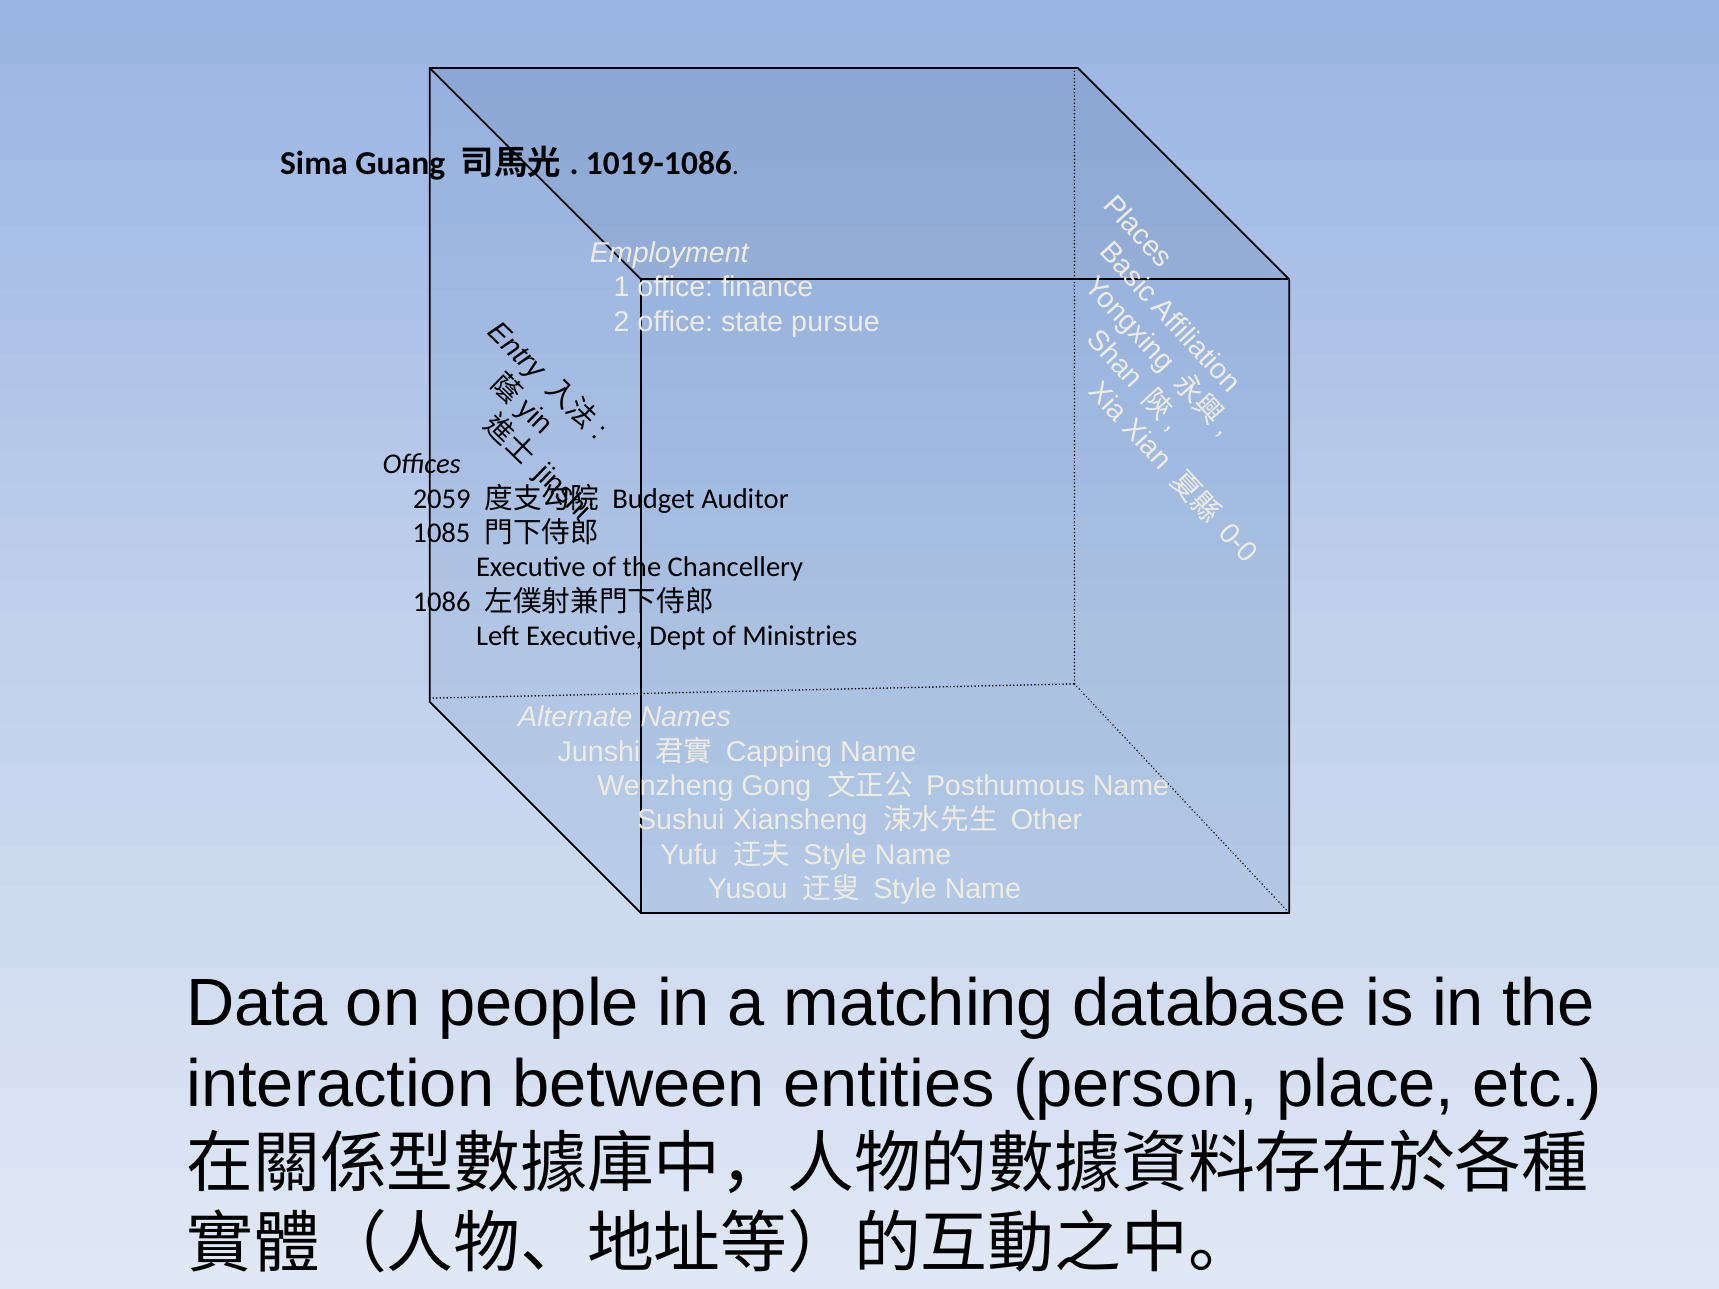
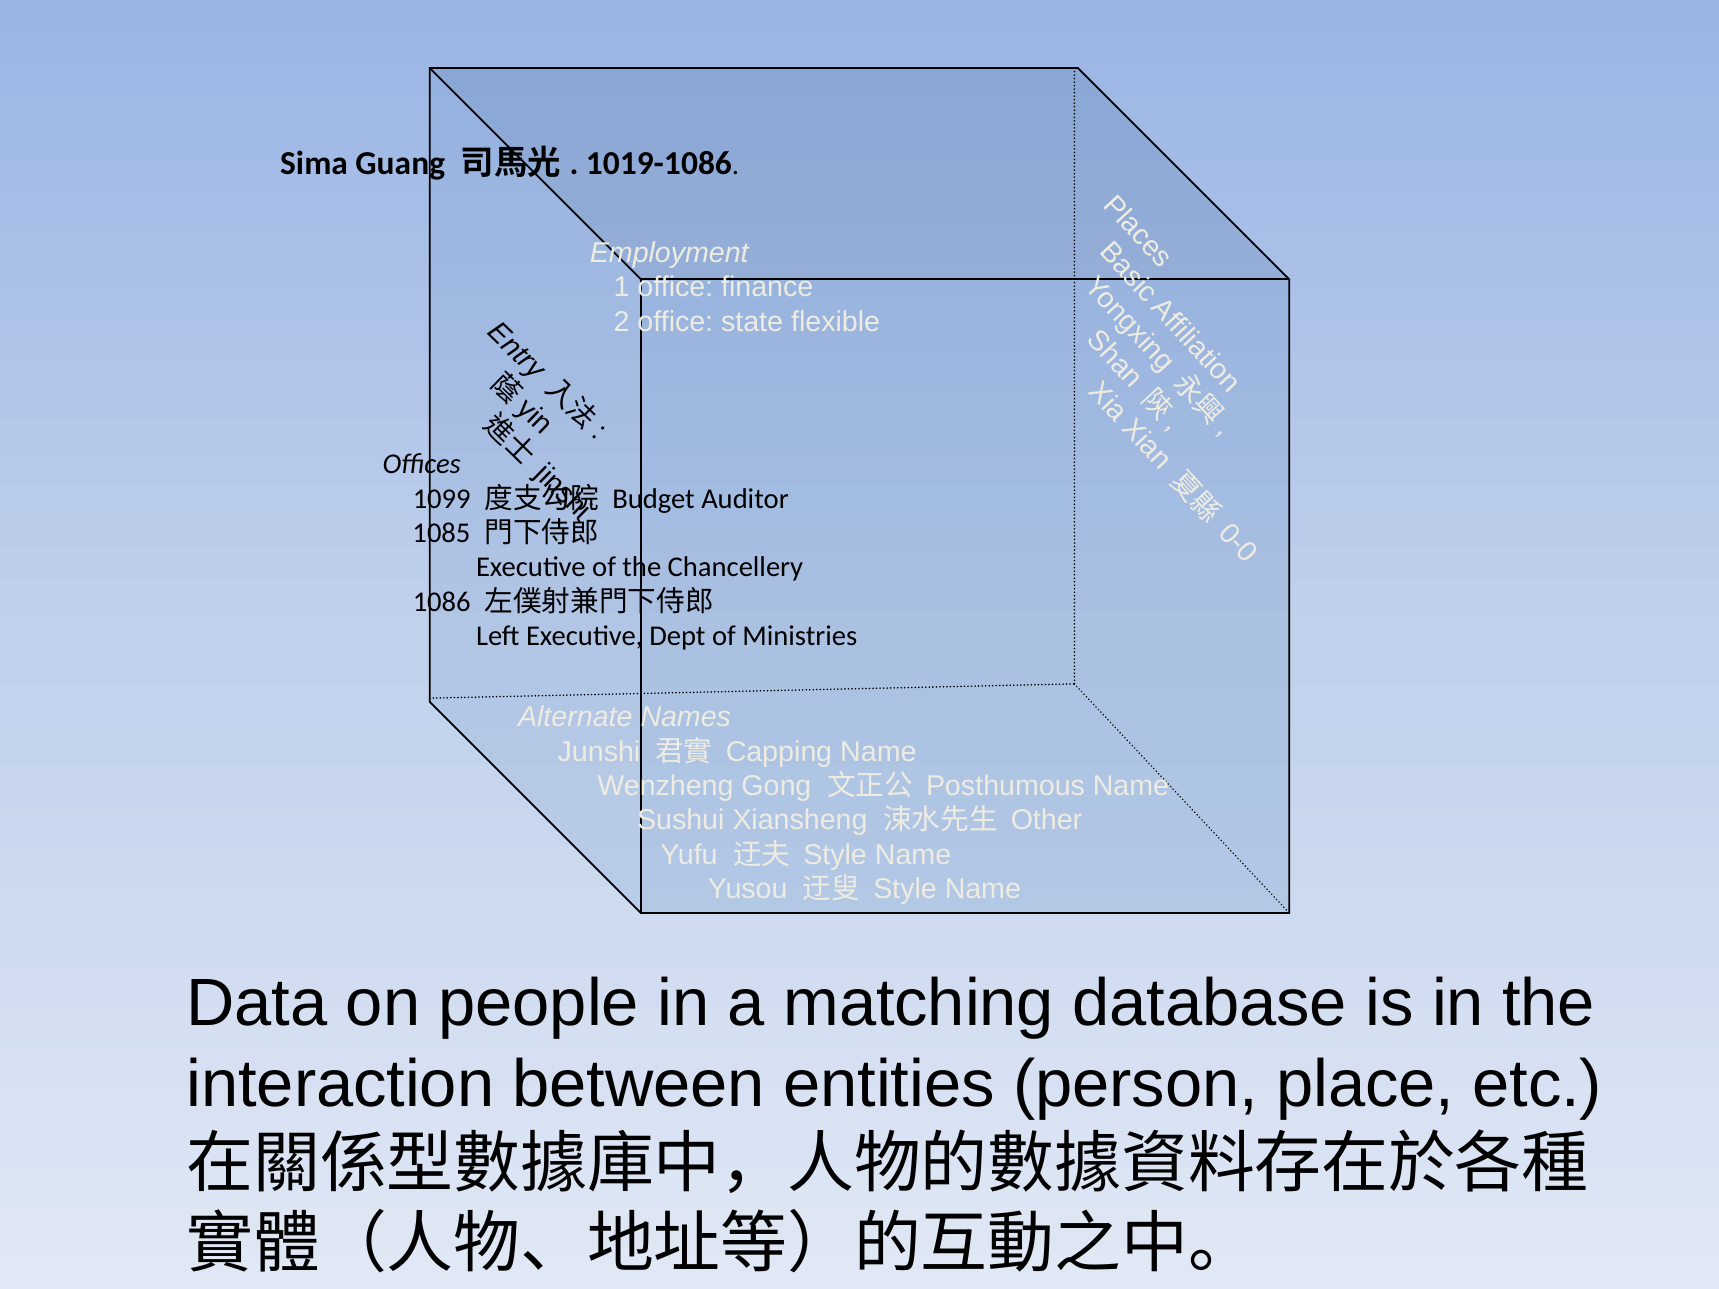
pursue: pursue -> flexible (836, 322)
2059: 2059 -> 1099 (442, 499)
